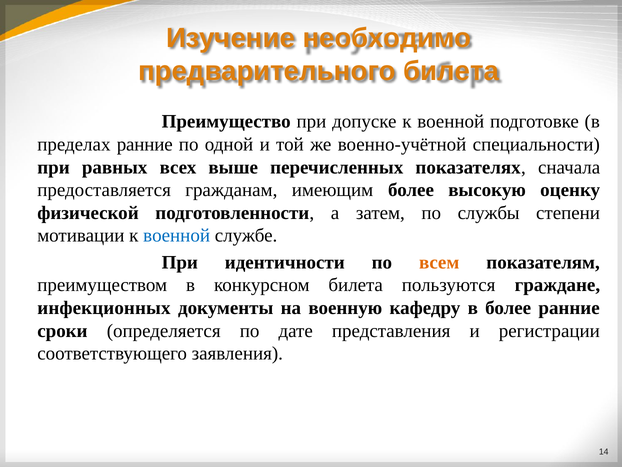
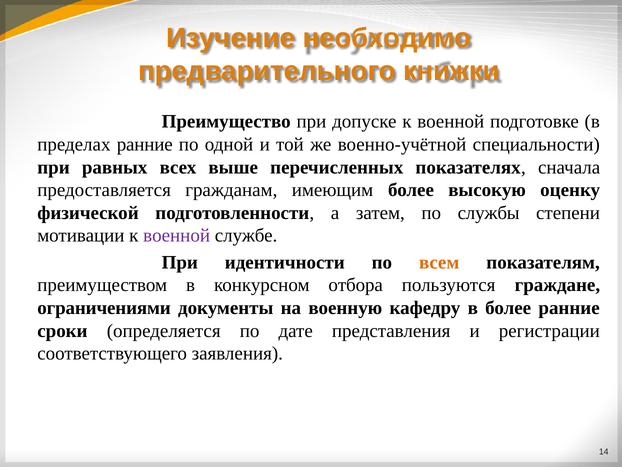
предварительного билета: билета -> книжки (451, 71)
военной colour: blue -> purple (177, 235)
конкурсном билета: билета -> отбора (356, 285)
инфекционных: инфекционных -> ограничениями (104, 308)
